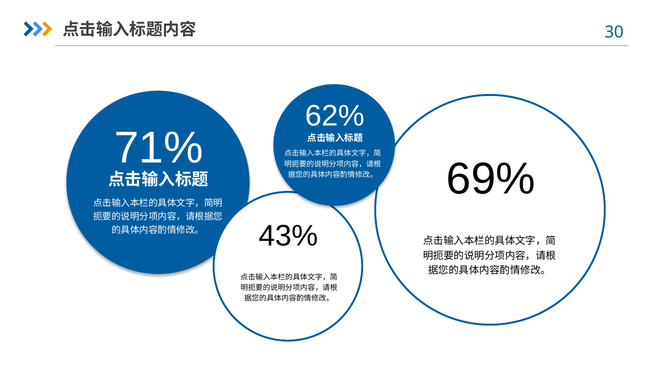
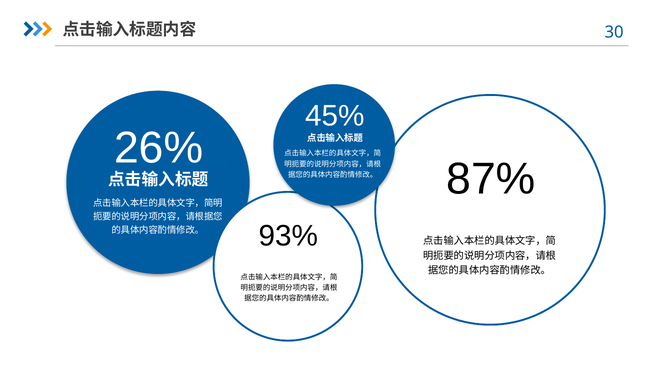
62%: 62% -> 45% (335, 116)
71%: 71% -> 26% (159, 148)
69%: 69% -> 87% (491, 179)
43%: 43% -> 93% (289, 236)
